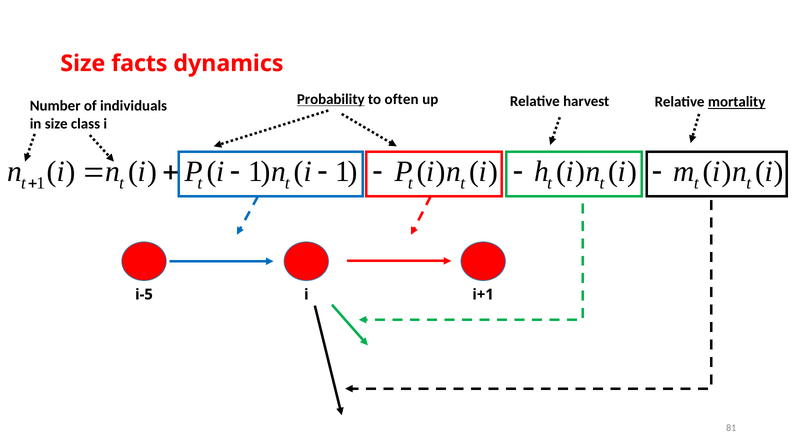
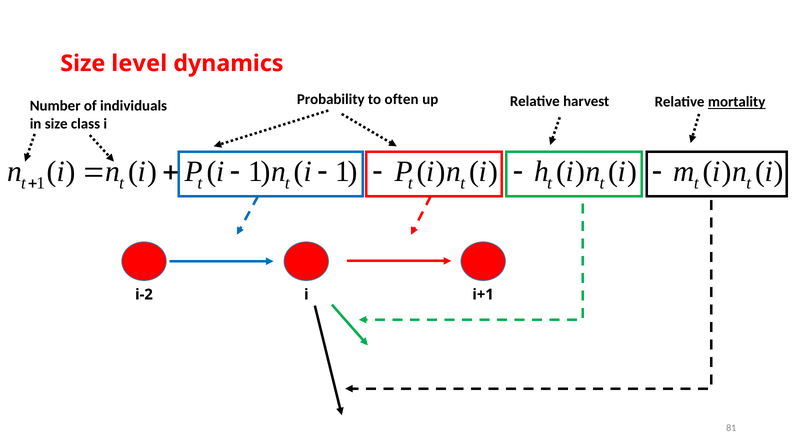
facts: facts -> level (139, 63)
Probability underline: present -> none (331, 99)
i-5: i-5 -> i-2 (144, 295)
